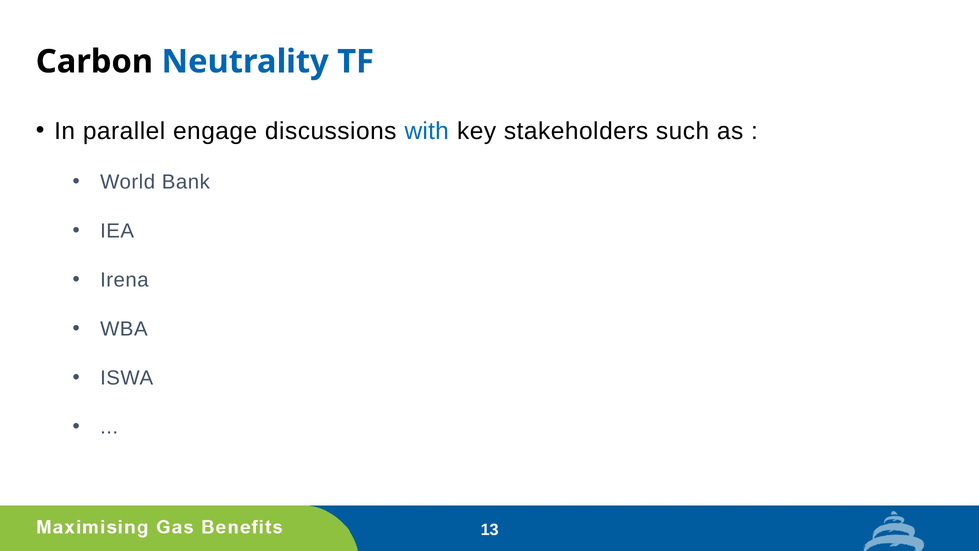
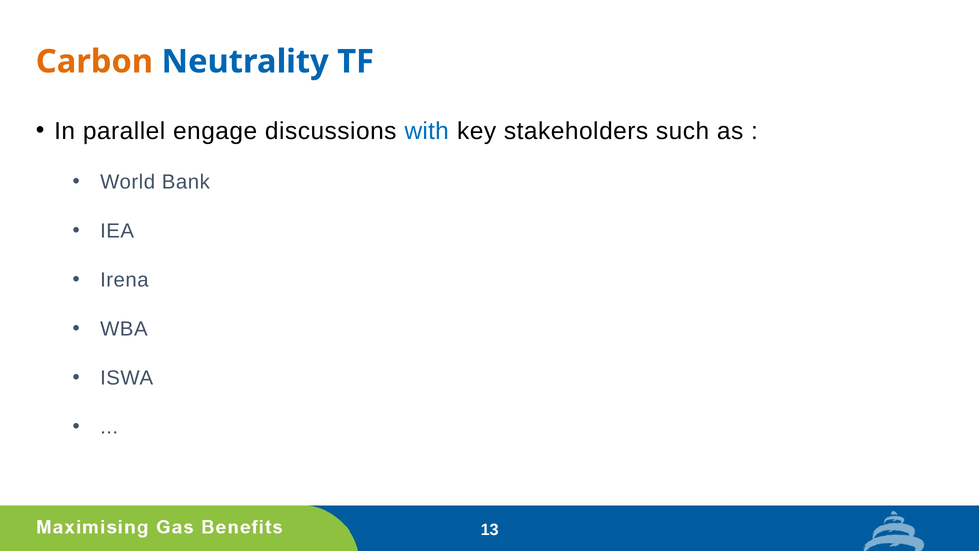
Carbon colour: black -> orange (94, 62)
